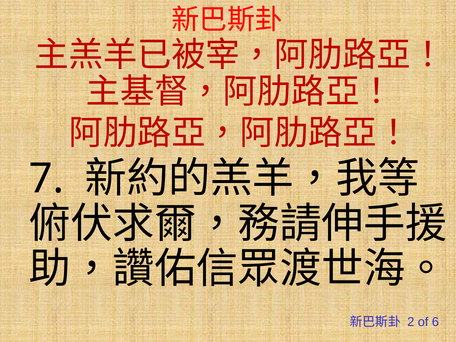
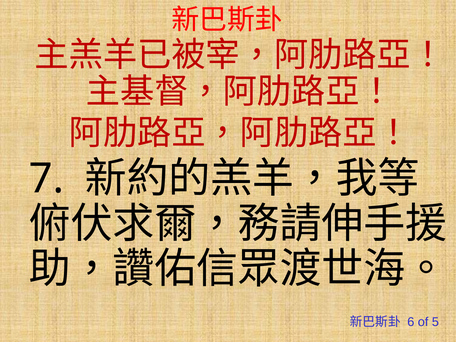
2: 2 -> 6 (411, 322)
6: 6 -> 5 (435, 322)
